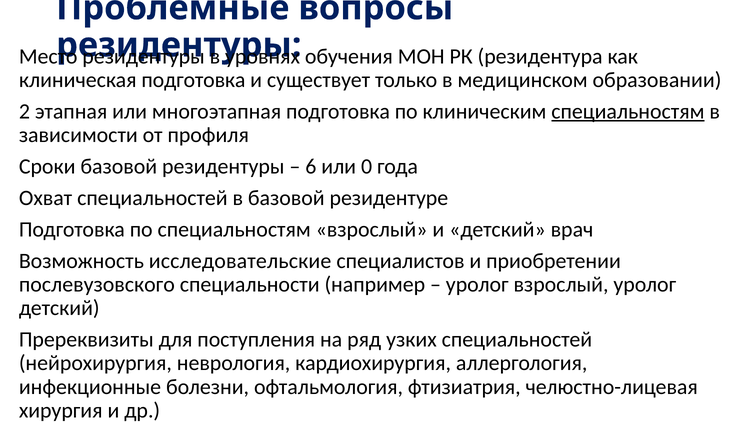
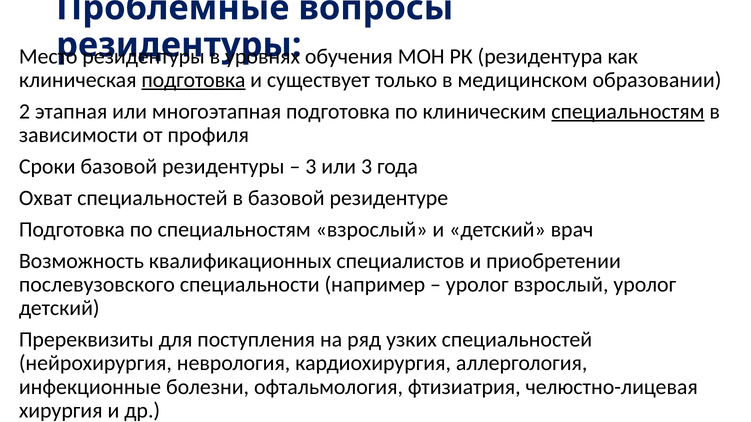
подготовка underline: none -> present (193, 80)
6: 6 -> 3 (311, 167)
или 0: 0 -> 3 (367, 167)
исследовательские: исследовательские -> квалификационных (240, 261)
